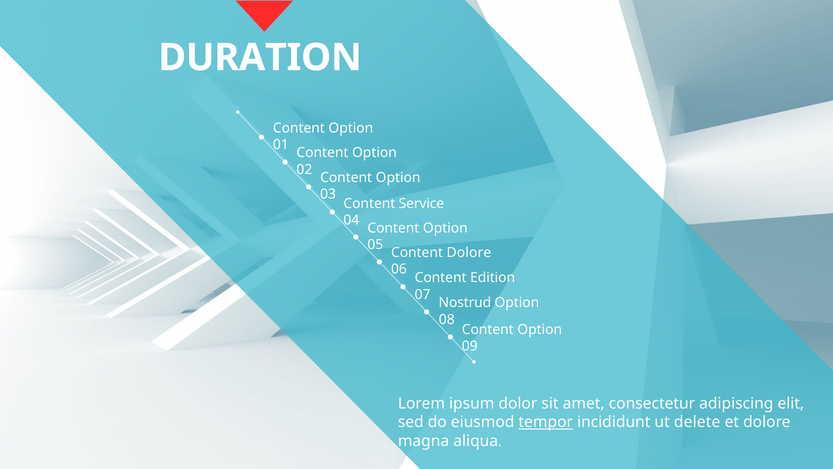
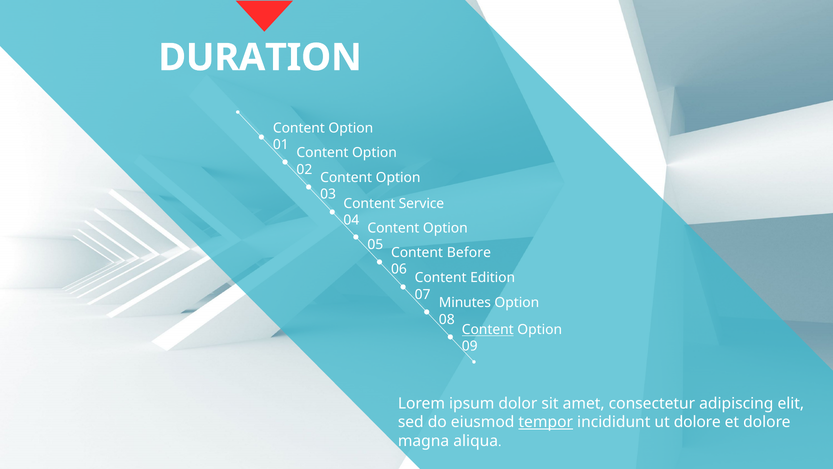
Content Dolore: Dolore -> Before (469, 252)
Nostrud: Nostrud -> Minutes (465, 303)
Content underline: none -> present (488, 329)
ut delete: delete -> dolore (697, 422)
